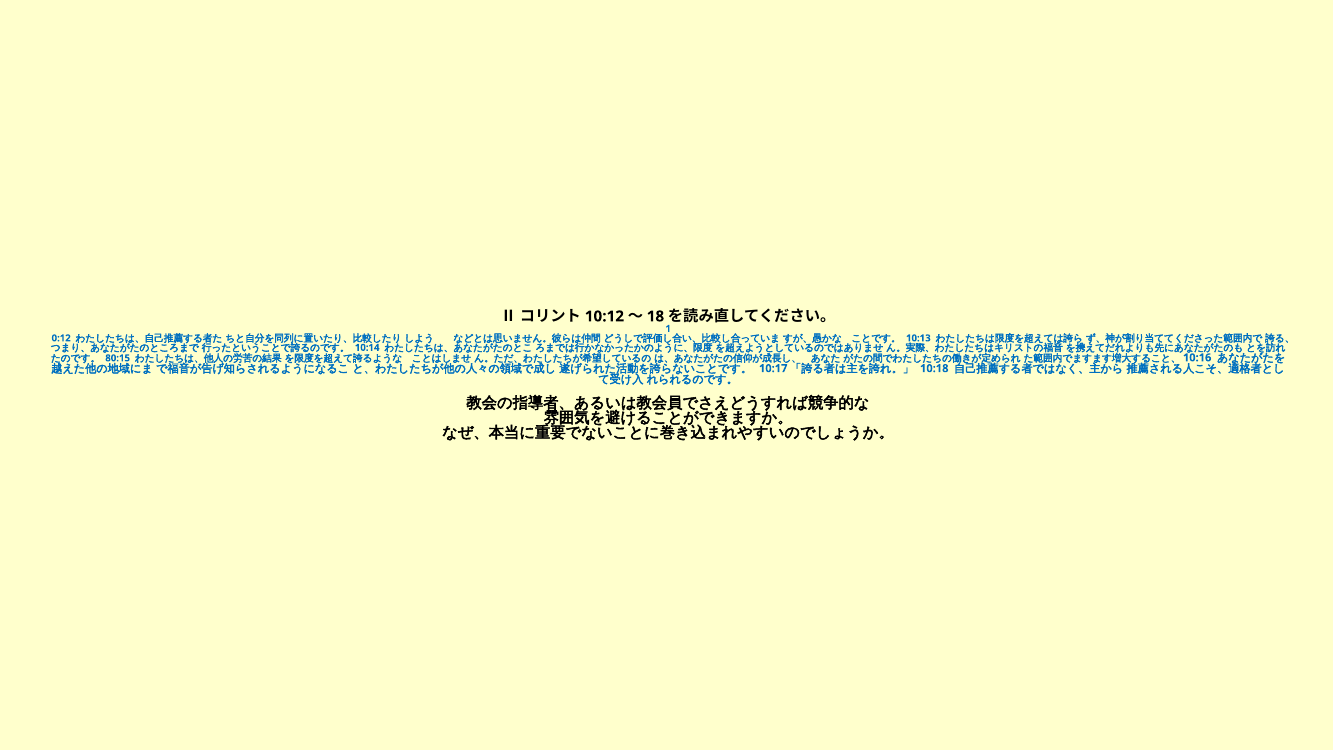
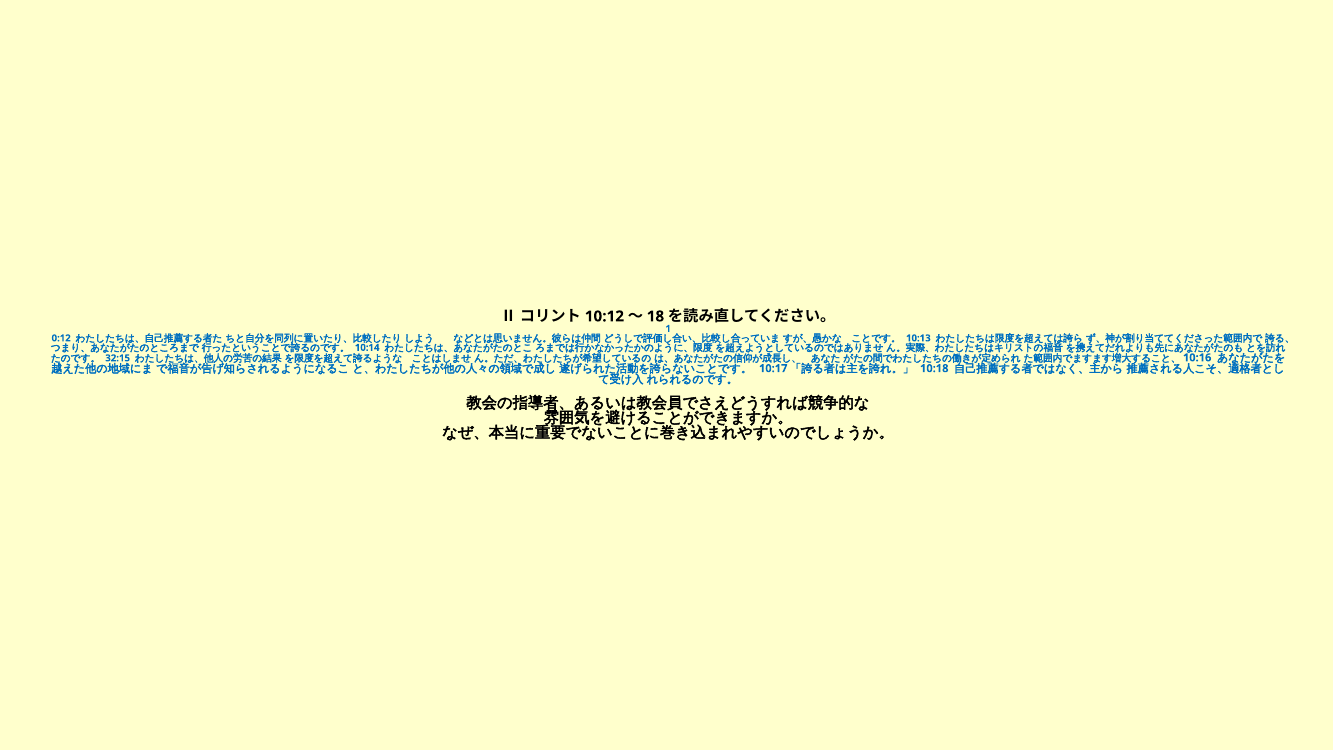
80:15: 80:15 -> 32:15 (118, 358)
